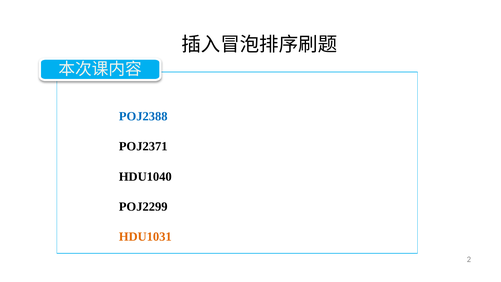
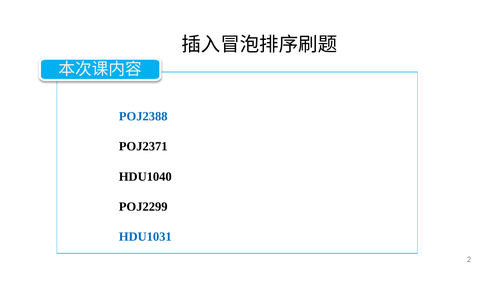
HDU1031 colour: orange -> blue (145, 237)
